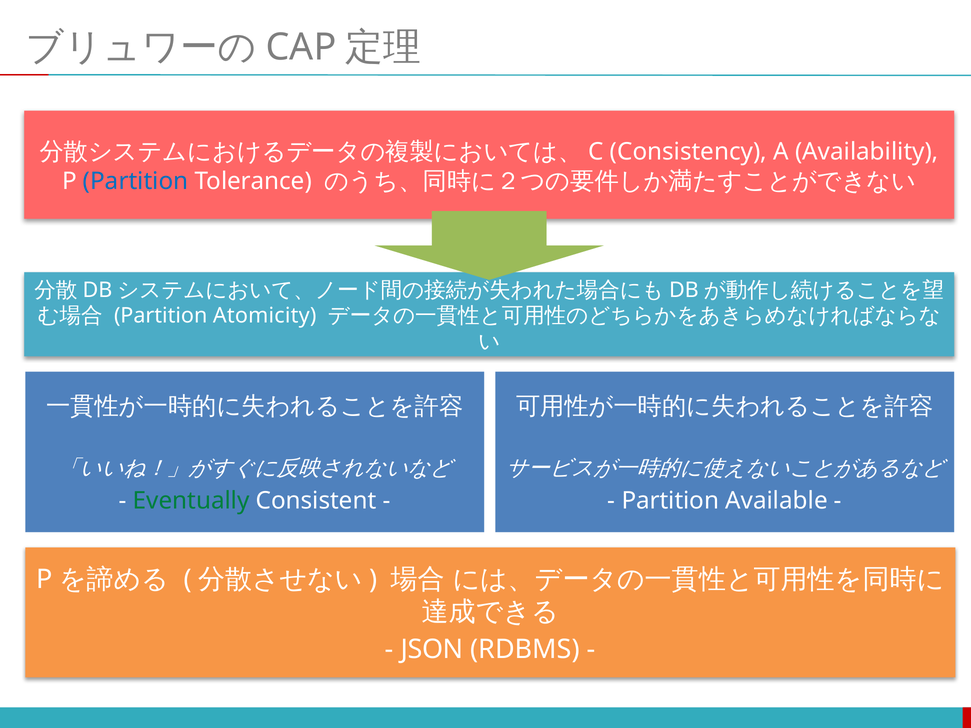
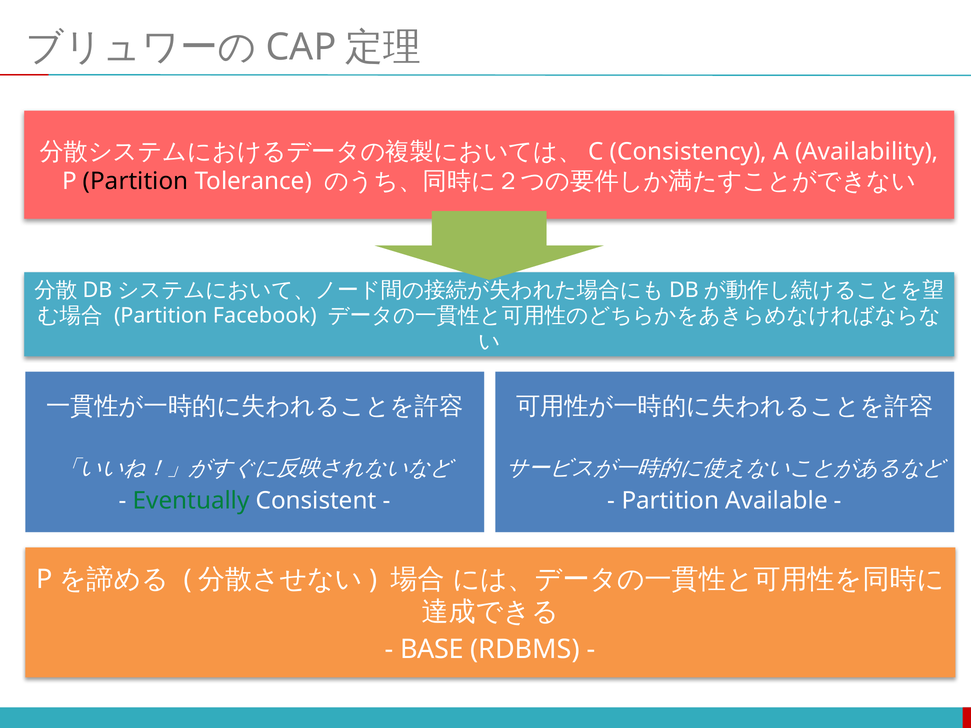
Partition colour: blue -> black (136, 181)
Atomicity: Atomicity -> Facebook (265, 316)
JSON: JSON -> BASE (432, 650)
